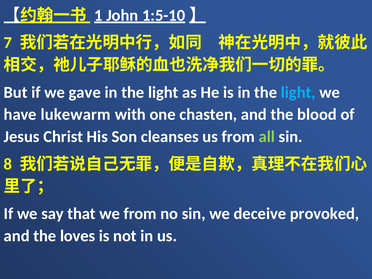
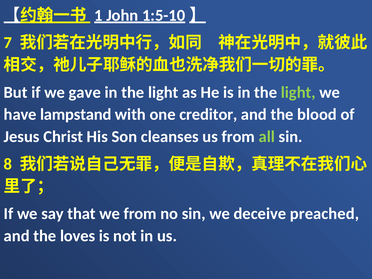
light colour: light blue -> light green (298, 92)
lukewarm: lukewarm -> lampstand (76, 115)
chasten: chasten -> creditor (208, 115)
provoked: provoked -> preached (324, 214)
